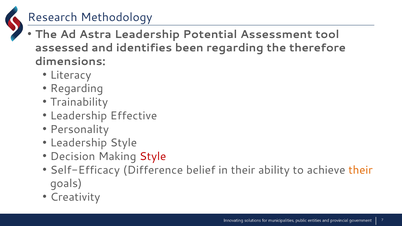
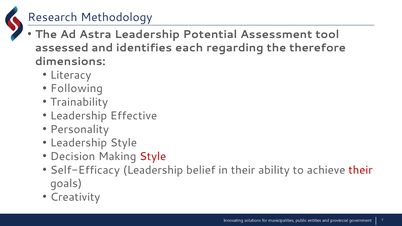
been: been -> each (189, 48)
Regarding: Regarding -> Following (77, 89)
Self-Efficacy Difference: Difference -> Leadership (153, 170)
their colour: orange -> red (361, 170)
